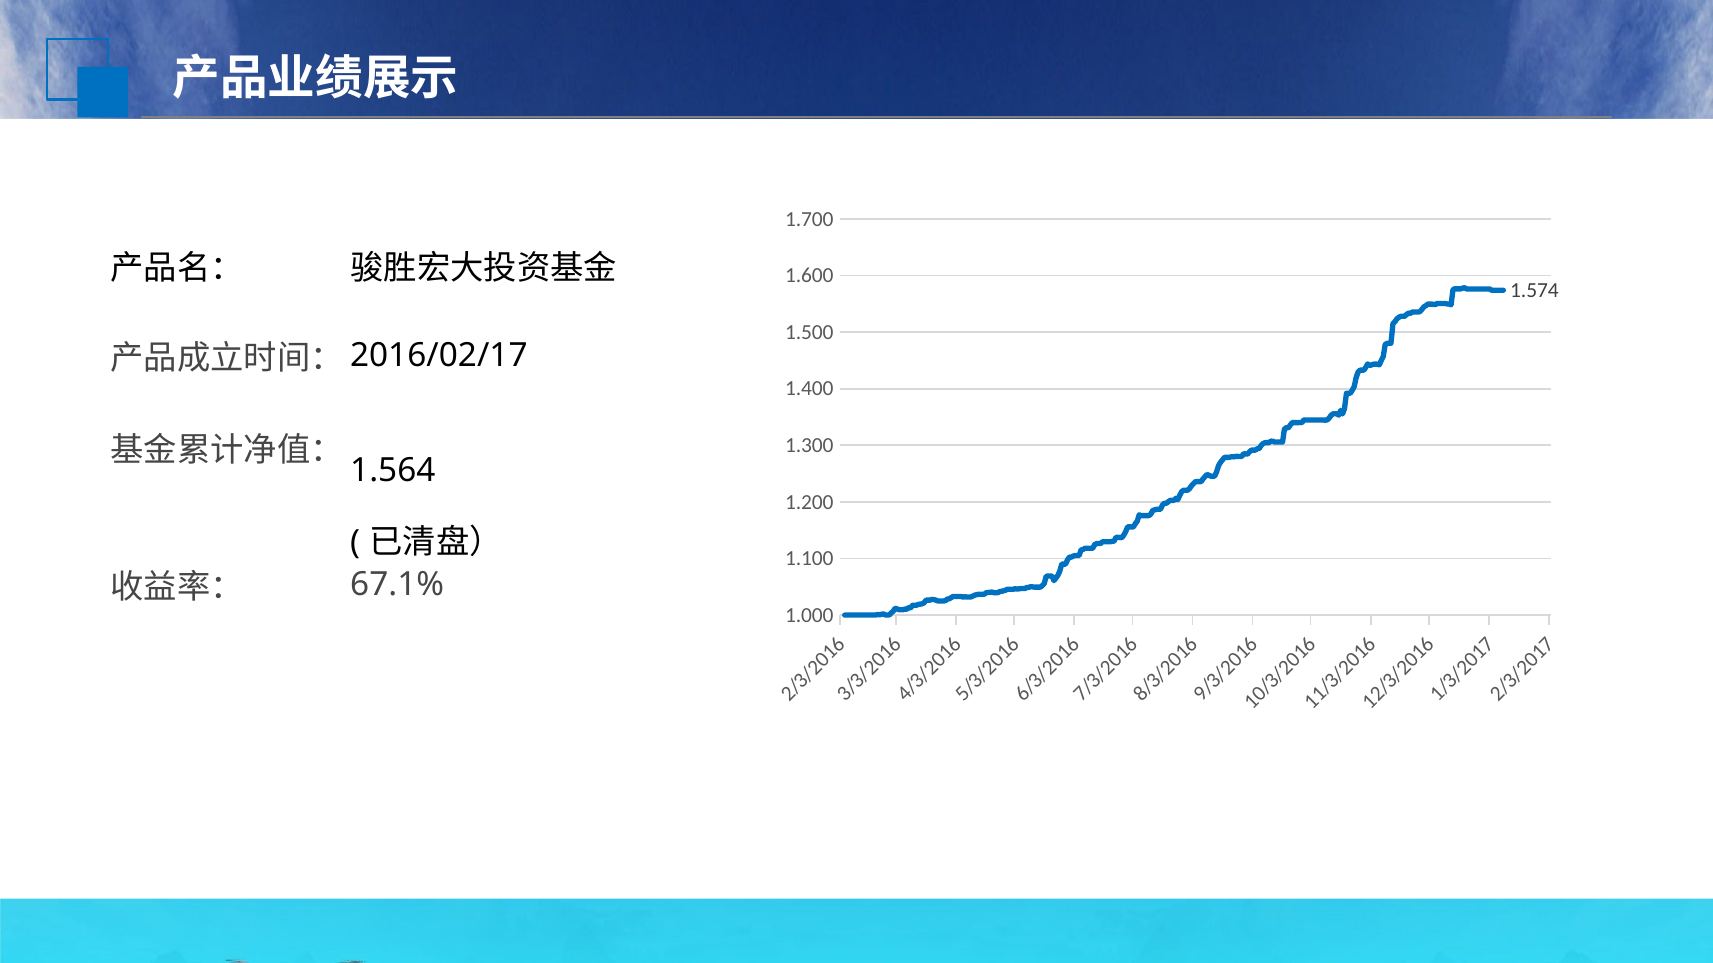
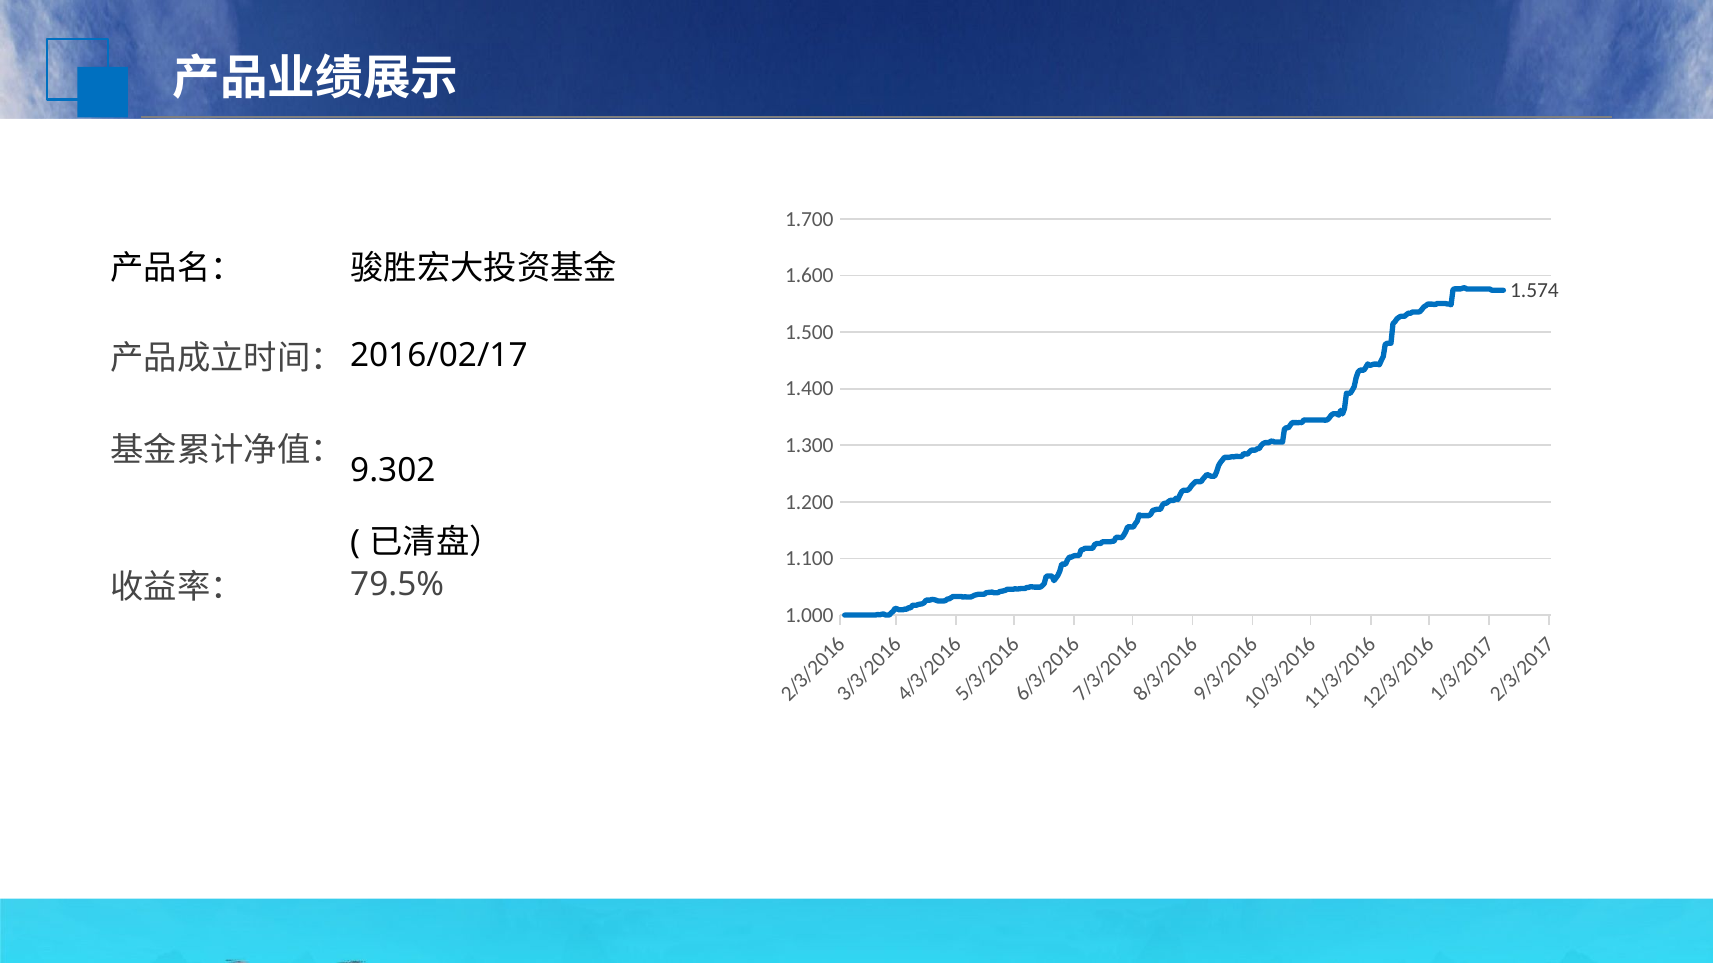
1.564: 1.564 -> 9.302 (393, 470)
67.1%: 67.1% -> 79.5% (397, 585)
